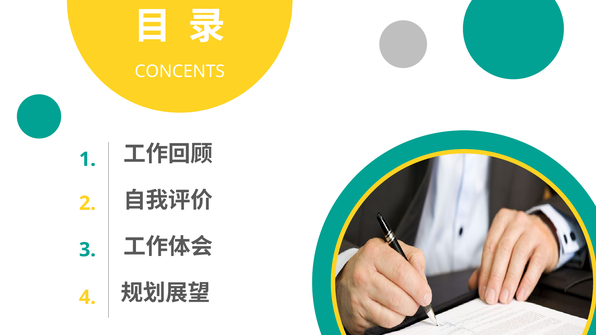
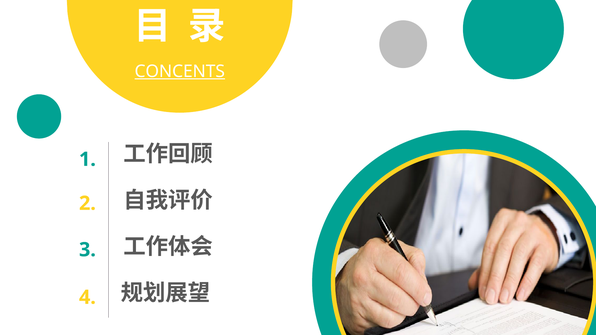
CONCENTS underline: none -> present (180, 71)
